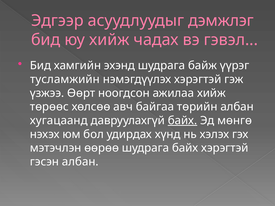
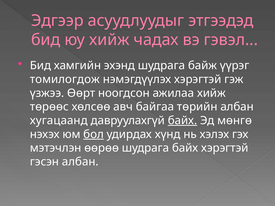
дэмжлэг: дэмжлэг -> этгээдэд (221, 21)
тусламжийн: тусламжийн -> томилогдож (65, 79)
бол underline: none -> present (94, 134)
